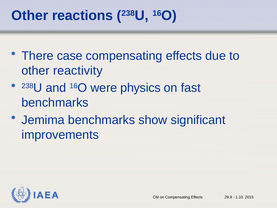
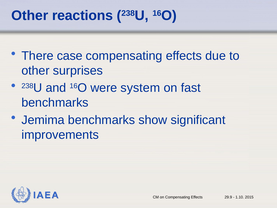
reactivity: reactivity -> surprises (78, 71)
physics: physics -> system (140, 88)
